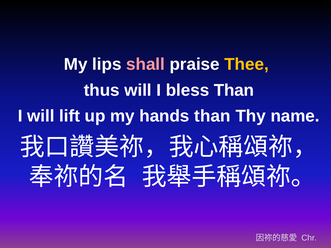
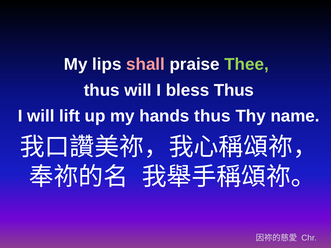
Thee colour: yellow -> light green (247, 64)
bless Than: Than -> Thus (234, 90)
hands than: than -> thus (212, 116)
